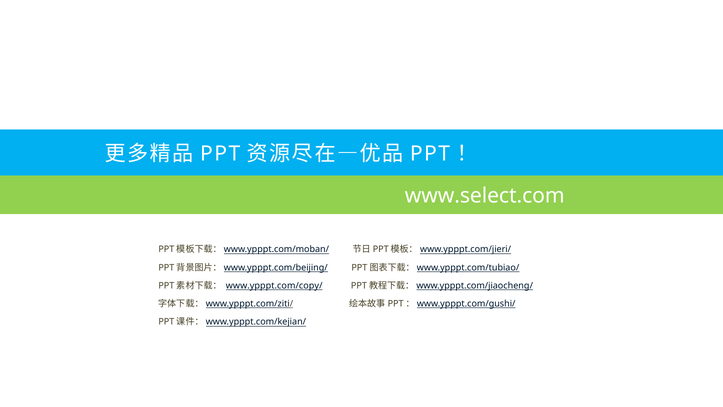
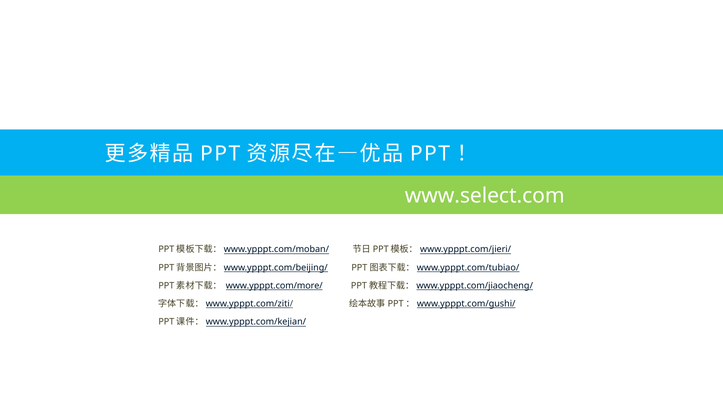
www.ypppt.com/copy/: www.ypppt.com/copy/ -> www.ypppt.com/more/ (274, 285)
